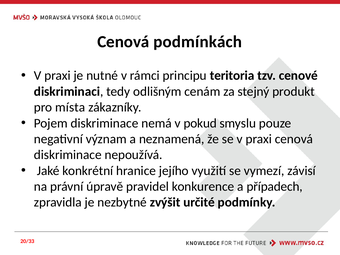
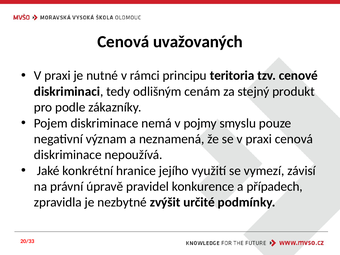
podmínkách: podmínkách -> uvažovaných (198, 42)
místa: místa -> podle (70, 107)
pokud: pokud -> pojmy (200, 123)
